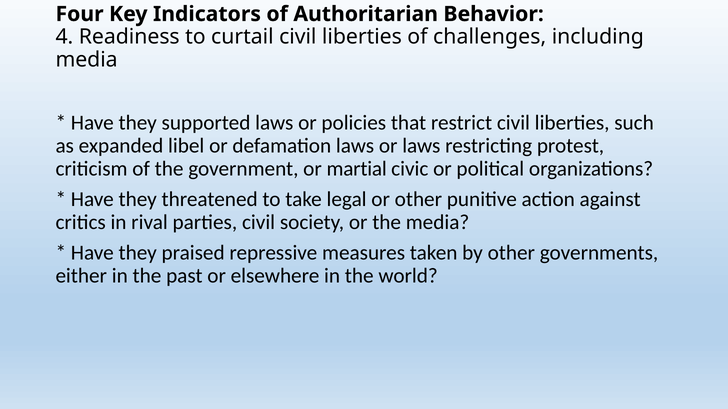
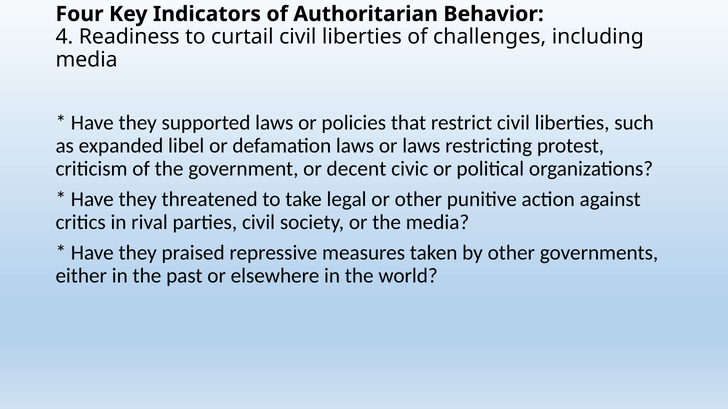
martial: martial -> decent (357, 169)
